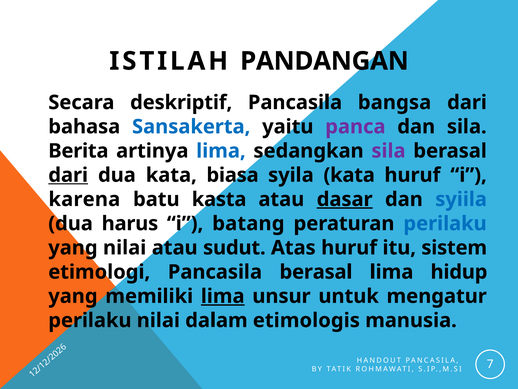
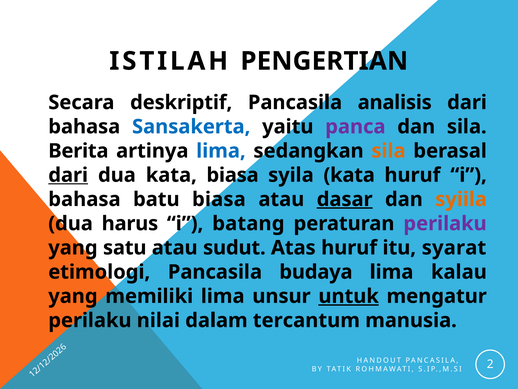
PANDANGAN: PANDANGAN -> PENGERTIAN (324, 61)
bangsa: bangsa -> analisis (395, 102)
sila colour: purple -> orange (388, 151)
karena: karena -> bahasa (84, 199)
batu kasta: kasta -> biasa (219, 199)
syiila colour: blue -> orange (461, 199)
perilaku colour: blue -> purple (445, 223)
yang nilai: nilai -> satu (125, 247)
sistem: sistem -> syarat (454, 247)
Pancasila berasal: berasal -> budaya (316, 272)
hidup: hidup -> kalau (459, 272)
lima underline: present -> none (223, 296)
untuk underline: none -> present (349, 296)
etimologis: etimologis -> tercantum (306, 320)
S.IP.,M.SI 7: 7 -> 2 (490, 364)
